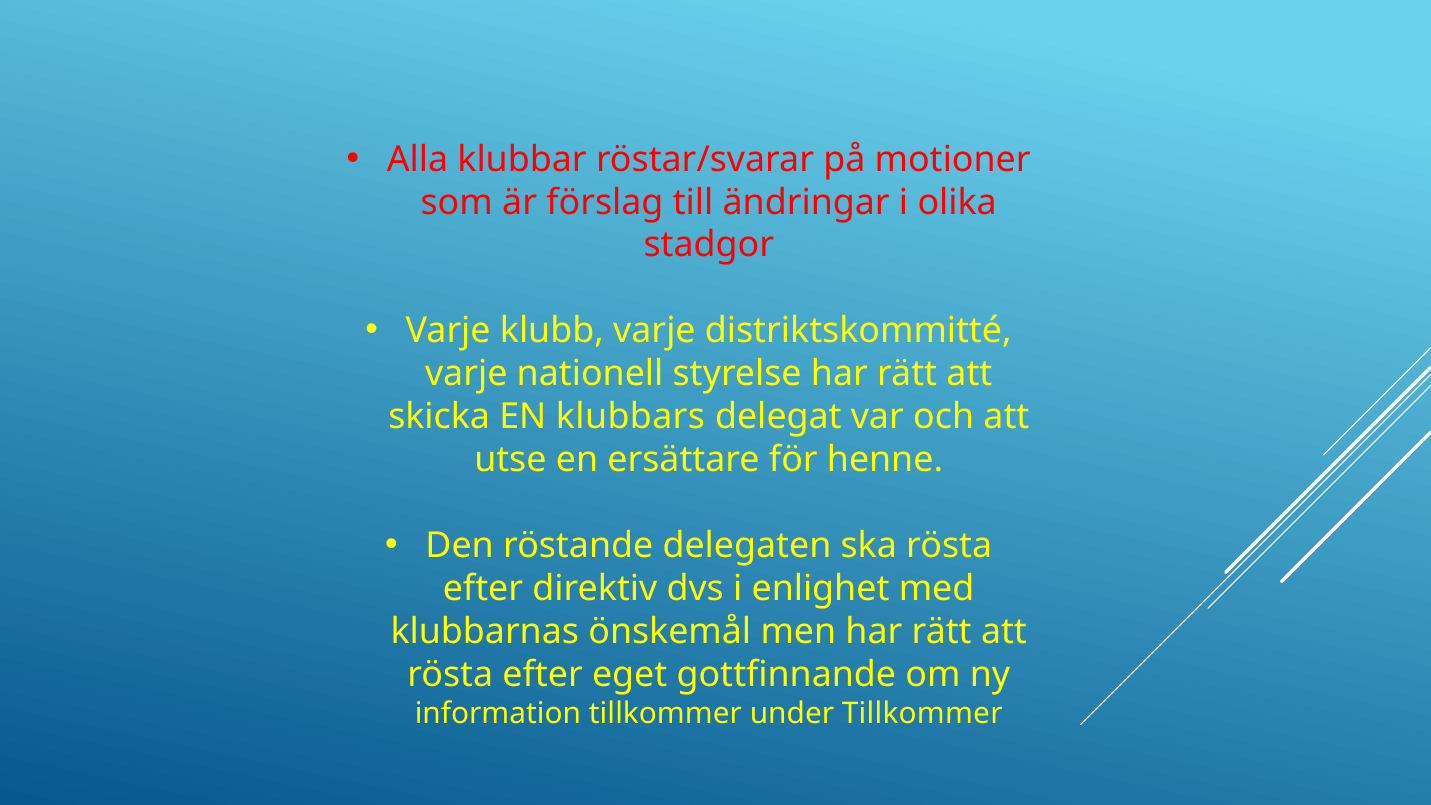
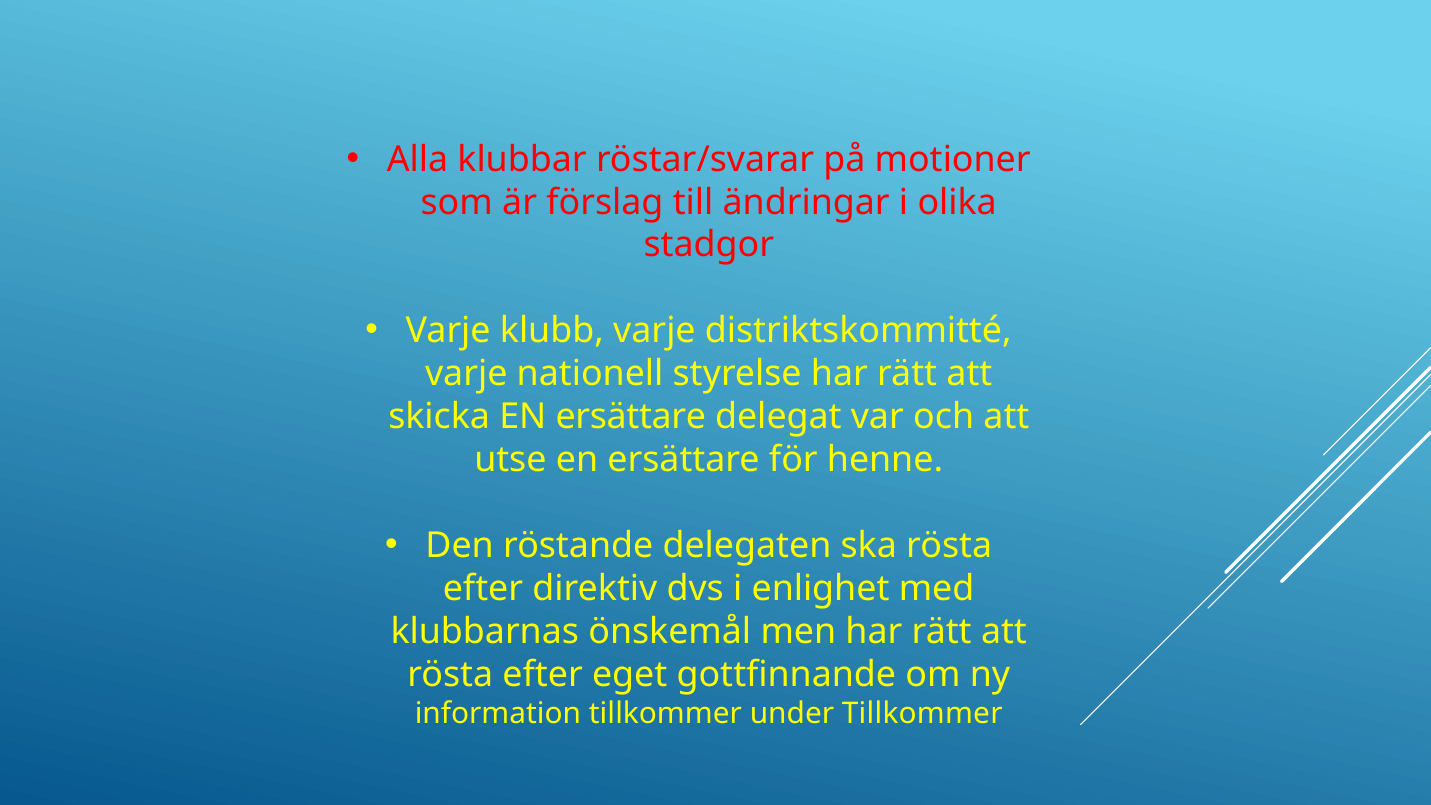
skicka EN klubbars: klubbars -> ersättare (631, 417)
